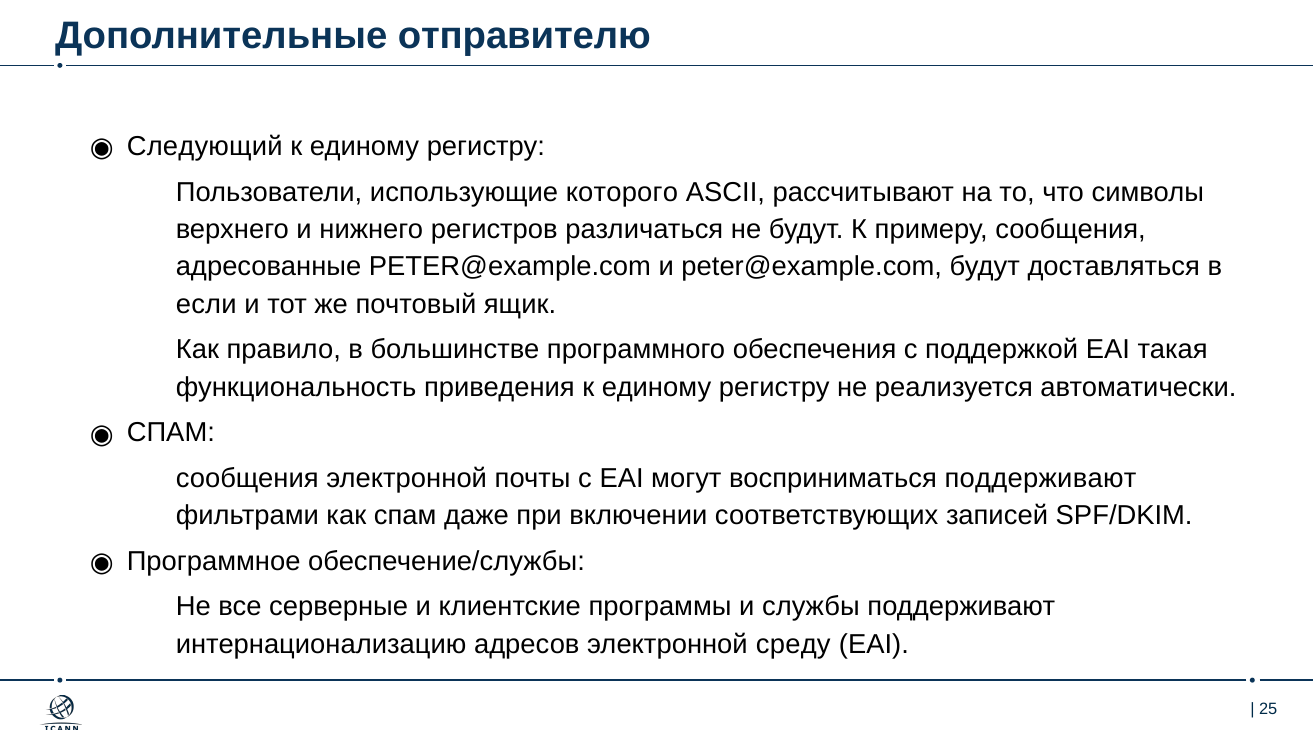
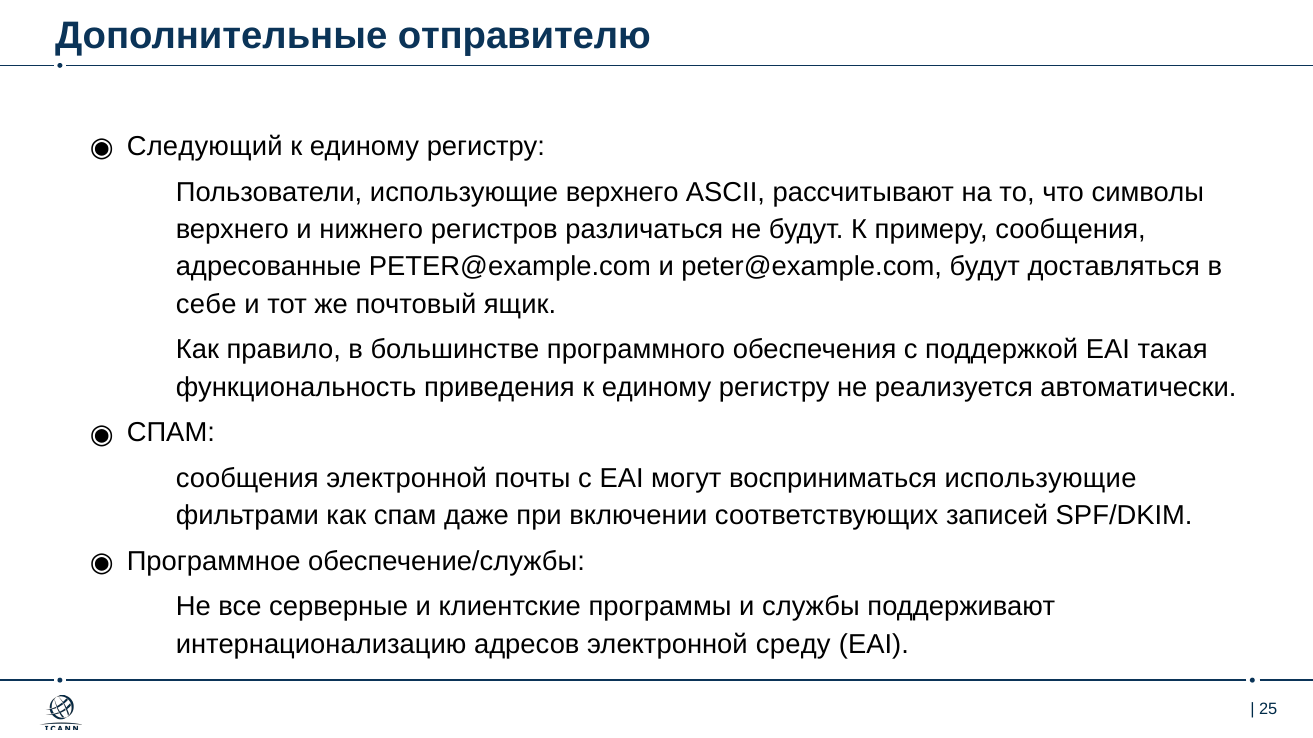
использующие которого: которого -> верхнего (622, 192)
если: если -> себе (206, 304)
восприниматься поддерживают: поддерживают -> использующие (1041, 479)
